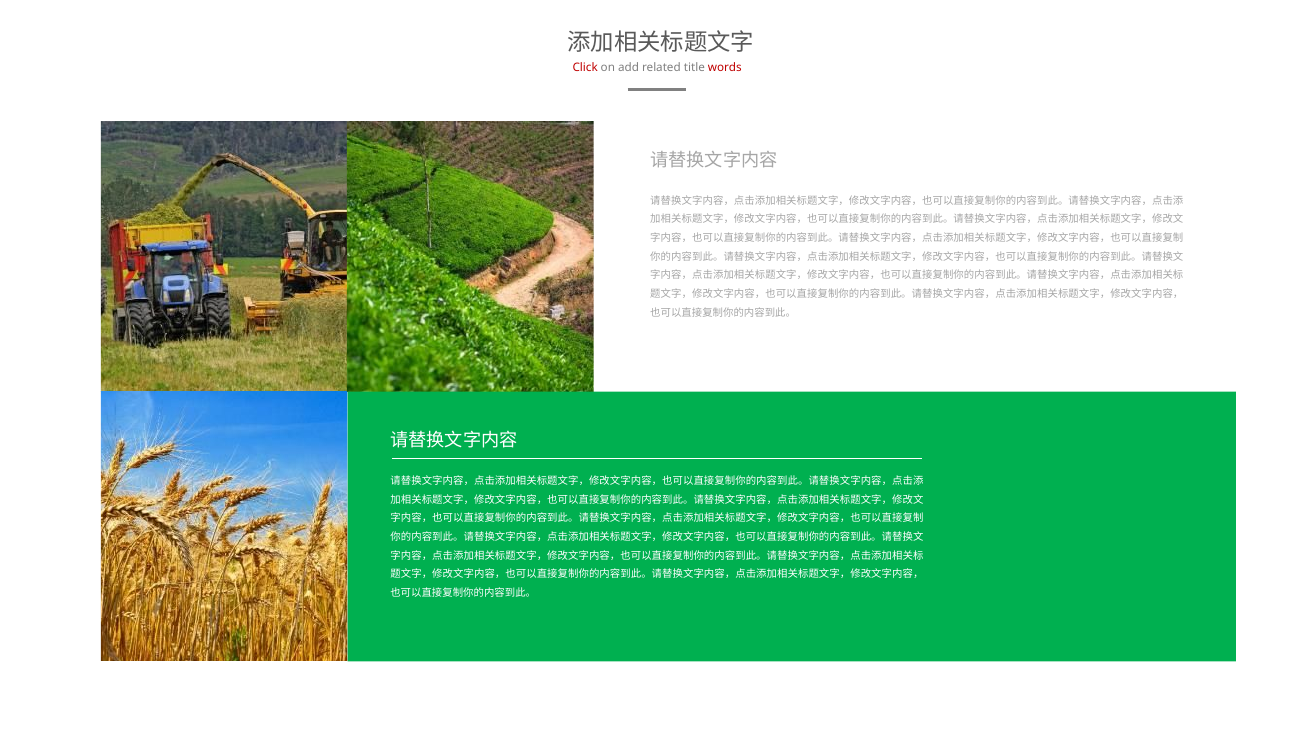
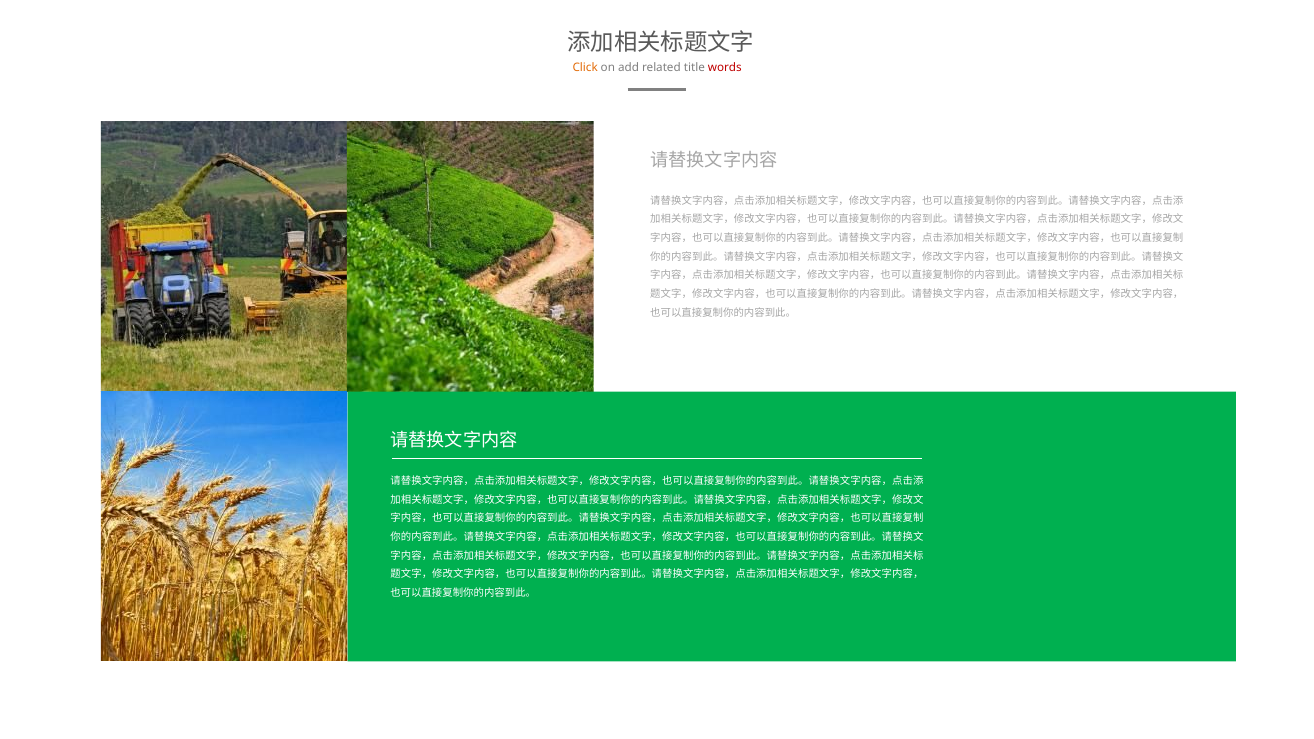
Click colour: red -> orange (585, 67)
